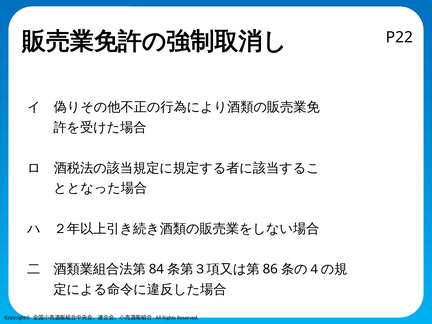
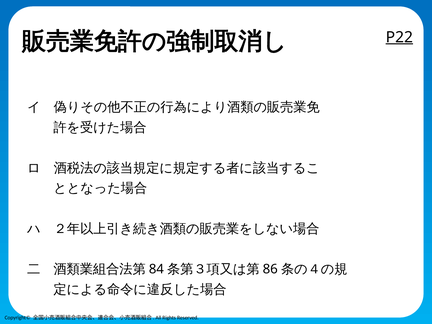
P22 underline: none -> present (399, 37)
